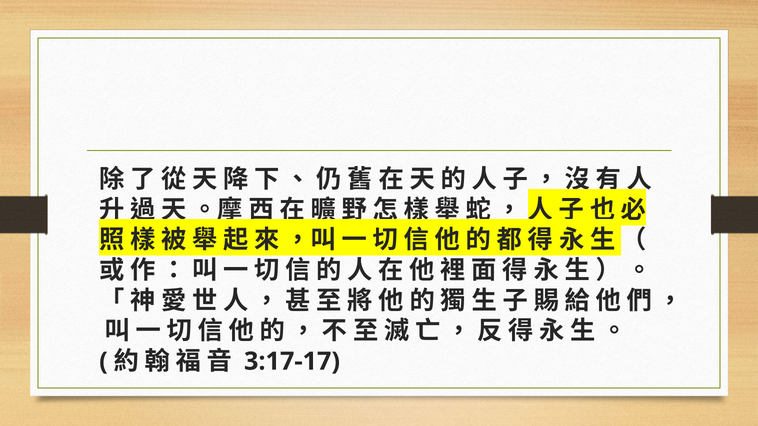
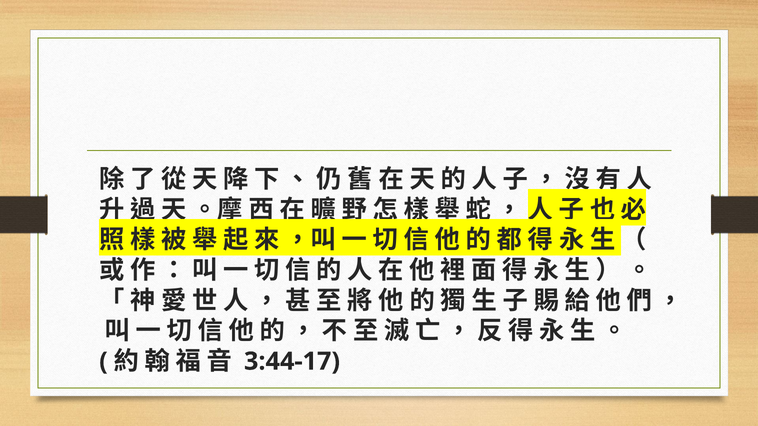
3:17-17: 3:17-17 -> 3:44-17 (292, 362)
